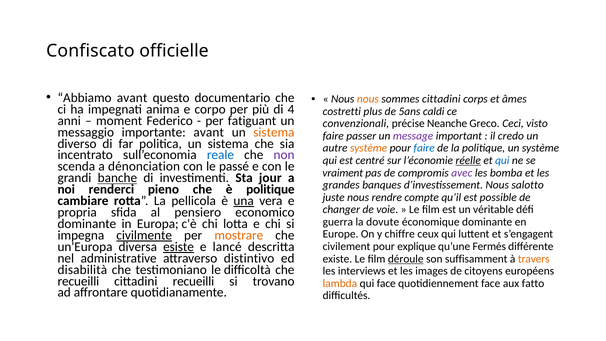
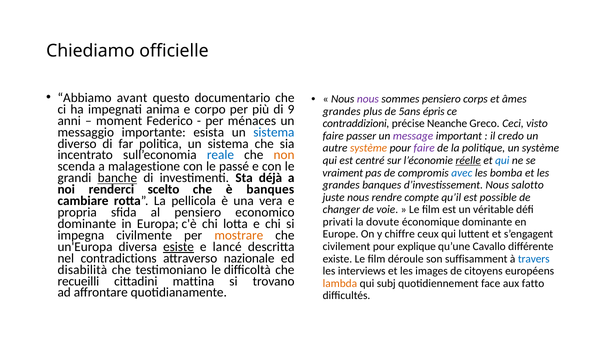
Confiscato: Confiscato -> Chiediamo (90, 51)
nous colour: orange -> purple (368, 99)
sommes cittadini: cittadini -> pensiero (441, 99)
4: 4 -> 9 (291, 109)
costretti: costretti -> grandes (342, 111)
caldi: caldi -> épris (434, 111)
fatiguant: fatiguant -> ménaces (252, 121)
convenzionali: convenzionali -> contraddizioni (356, 124)
importante avant: avant -> esista (209, 132)
sistema colour: orange -> blue (274, 132)
faire colour: blue -> purple (424, 148)
non colour: purple -> orange (284, 155)
dénonciation: dénonciation -> malagestione (144, 167)
avec colour: purple -> blue (462, 173)
jour: jour -> déjà (270, 178)
pieno: pieno -> scelto (164, 189)
è politique: politique -> banques (270, 189)
una underline: present -> none (244, 201)
guerra: guerra -> privati (338, 222)
civilmente underline: present -> none (144, 235)
Fermés: Fermés -> Cavallo (489, 246)
administrative: administrative -> contradictions (119, 258)
distintivo: distintivo -> nazionale (249, 258)
déroule underline: present -> none (406, 259)
travers colour: orange -> blue (534, 259)
cittadini recueilli: recueilli -> mattina (193, 281)
qui face: face -> subj (386, 283)
